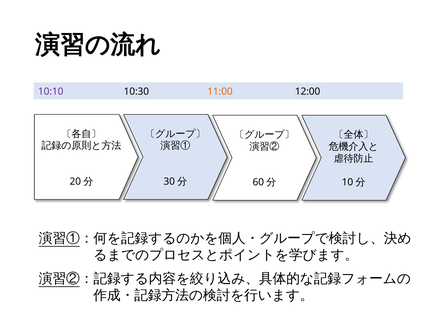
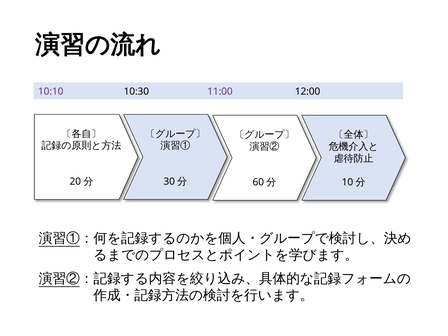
11:00 colour: orange -> purple (220, 92)
